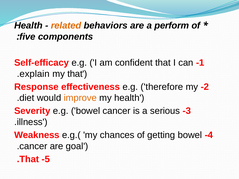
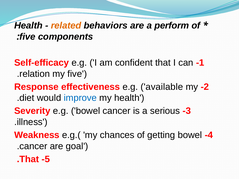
explain: explain -> relation (35, 74)
my that: that -> five (77, 74)
therefore: therefore -> available (162, 87)
improve colour: orange -> blue (80, 98)
